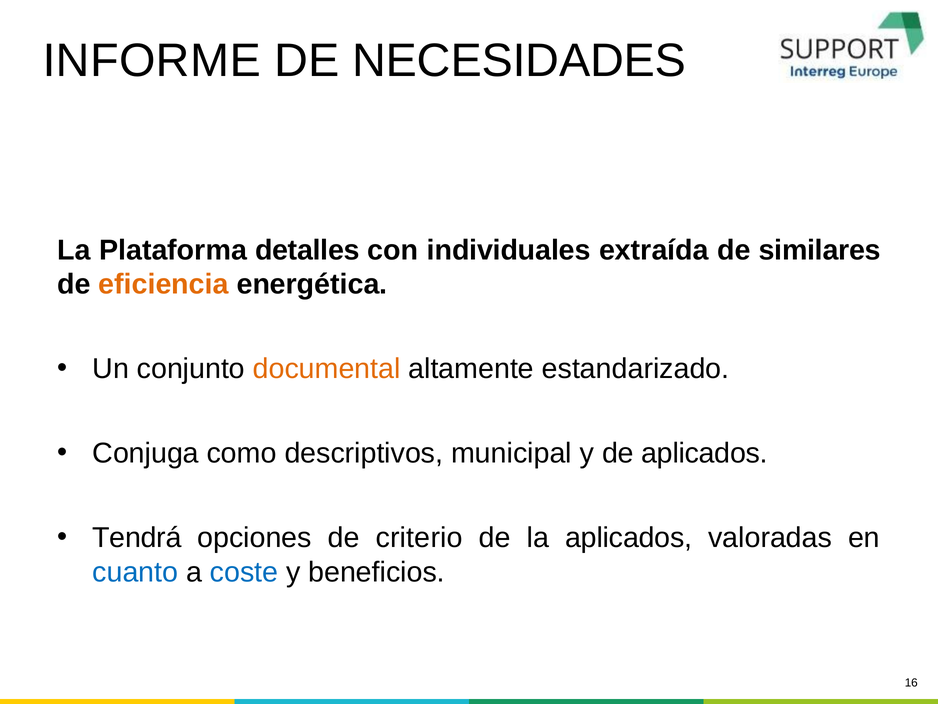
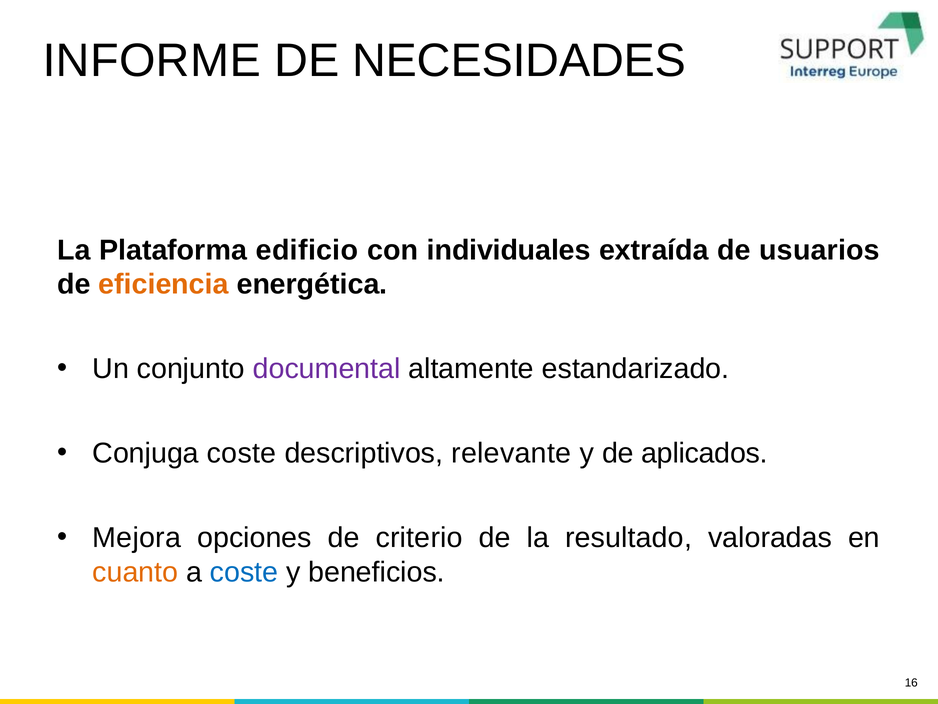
detalles: detalles -> edificio (307, 250)
similares: similares -> usuarios (820, 250)
documental colour: orange -> purple (327, 369)
Conjuga como: como -> coste (242, 453)
municipal: municipal -> relevante (511, 453)
Tendrá: Tendrá -> Mejora (137, 538)
la aplicados: aplicados -> resultado (629, 538)
cuanto colour: blue -> orange (135, 572)
